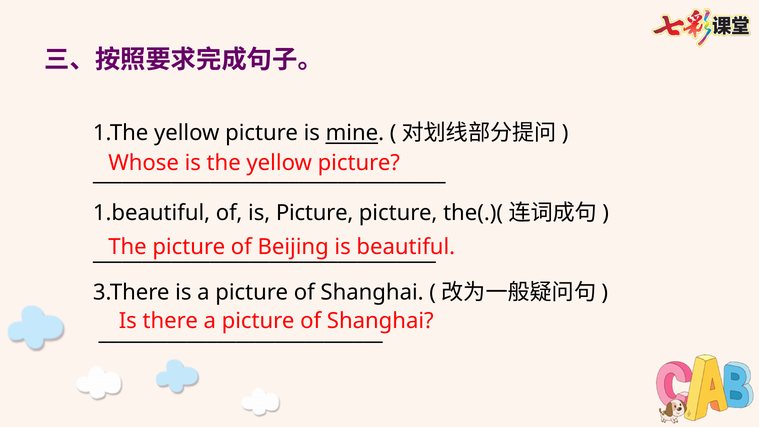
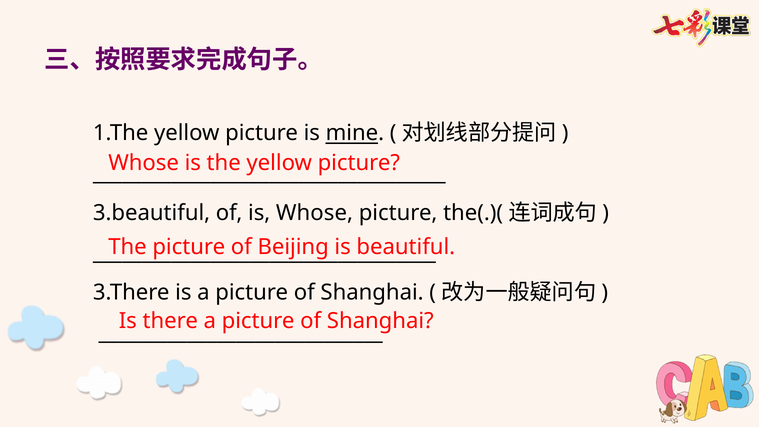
1.beautiful: 1.beautiful -> 3.beautiful (152, 213)
is Picture: Picture -> Whose (314, 213)
